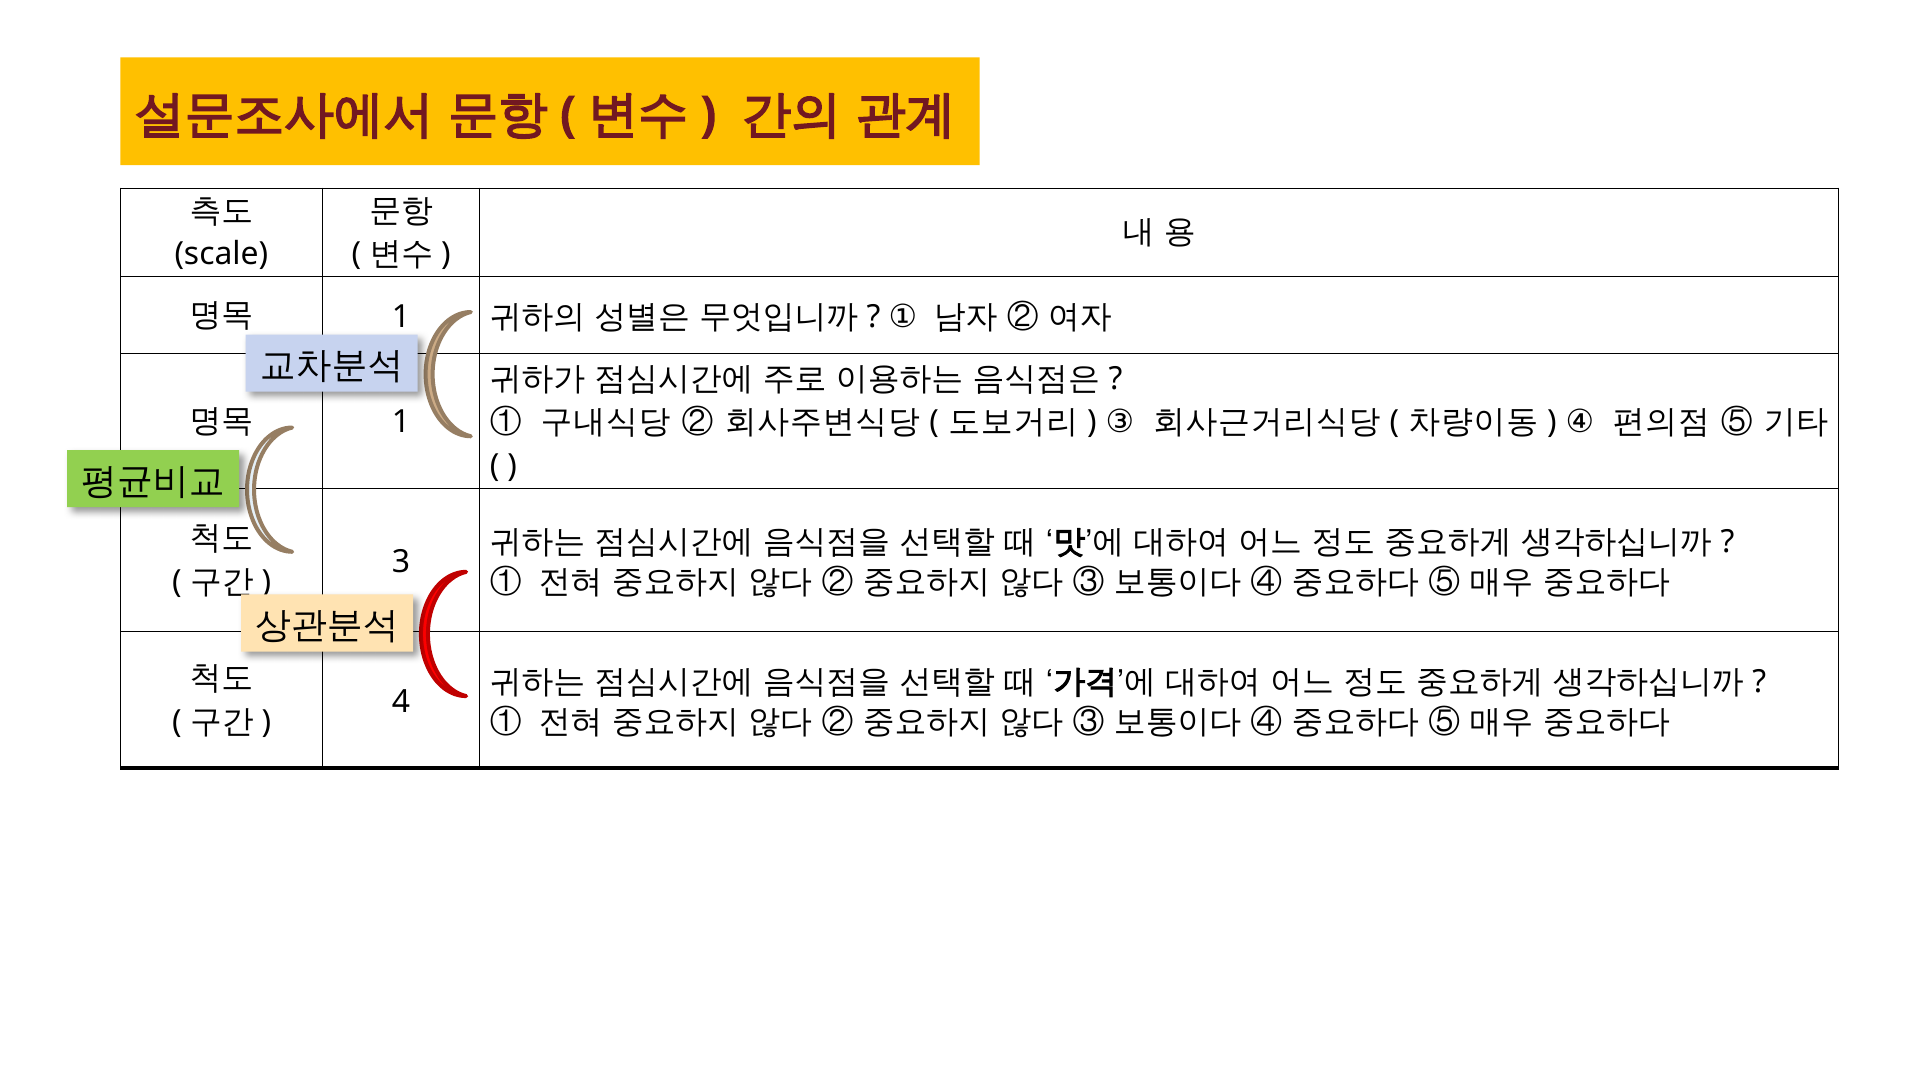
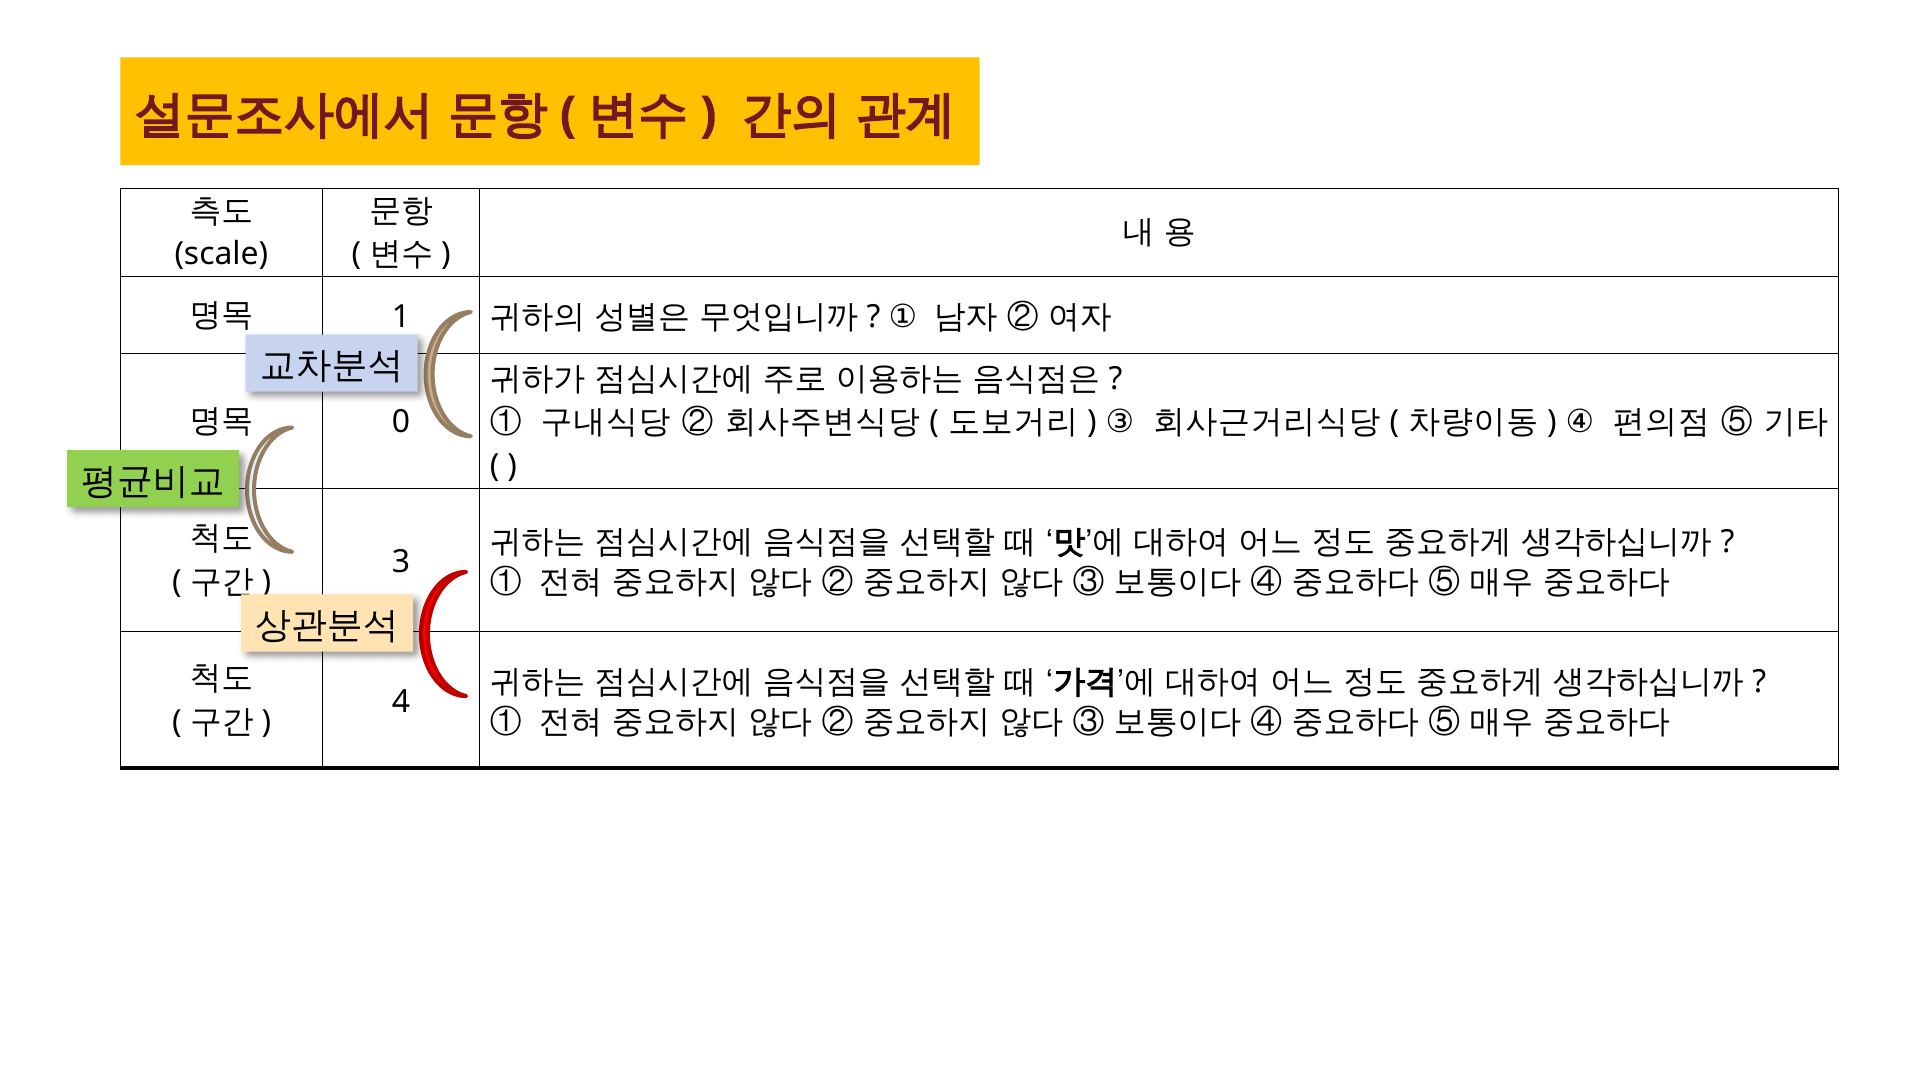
1: 1 -> 0 (401, 423)
